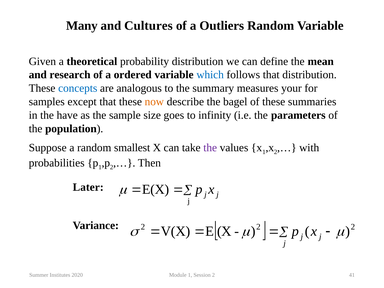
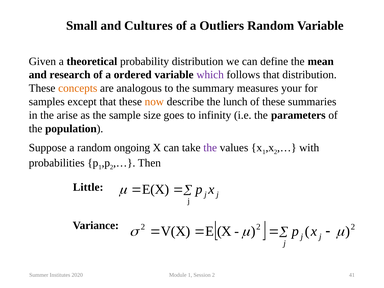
Many: Many -> Small (82, 26)
which colour: blue -> purple (210, 75)
concepts colour: blue -> orange (78, 88)
bagel: bagel -> lunch (235, 102)
have: have -> arise (67, 115)
smallest: smallest -> ongoing (132, 148)
Later: Later -> Little (88, 187)
